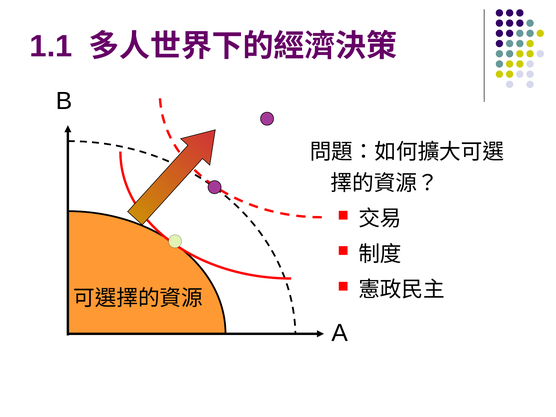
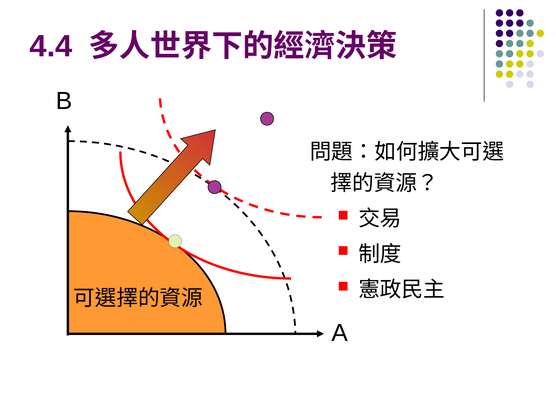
1.1: 1.1 -> 4.4 (51, 46)
